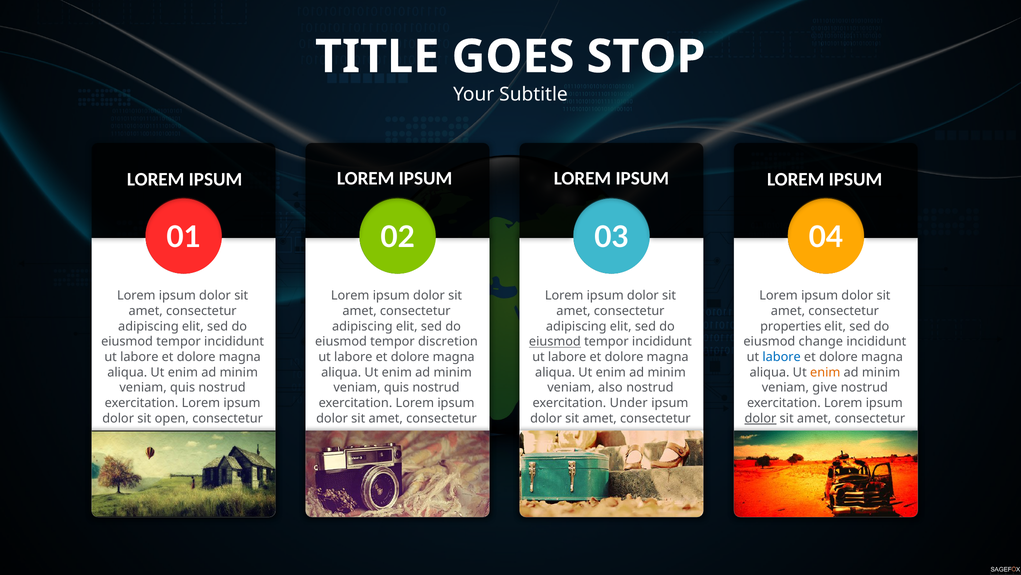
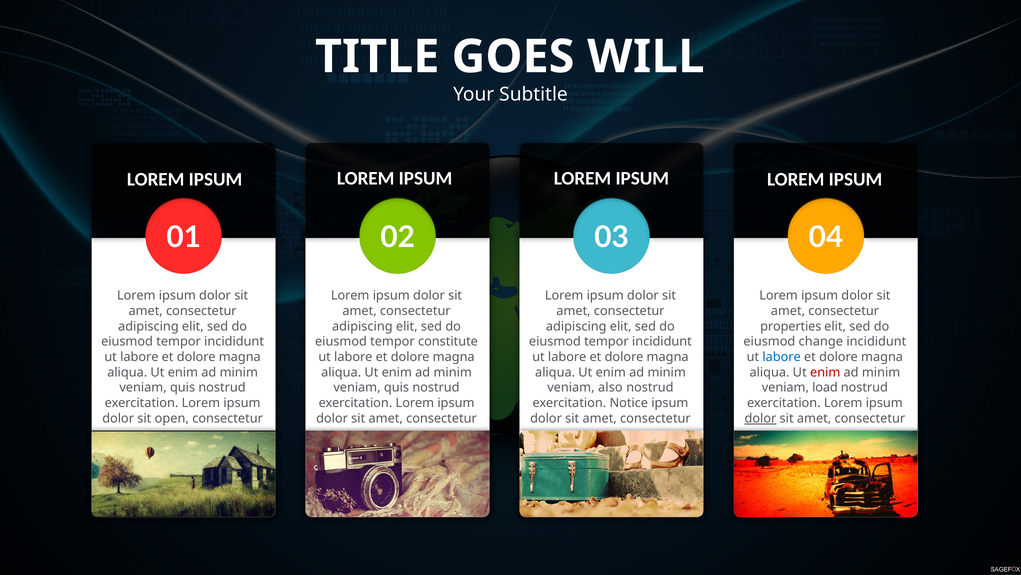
STOP: STOP -> WILL (646, 57)
discretion: discretion -> constitute (448, 341)
eiusmod underline: present -> none (555, 341)
enim colour: orange -> red (825, 372)
give: give -> load (825, 387)
Under: Under -> Notice (629, 403)
